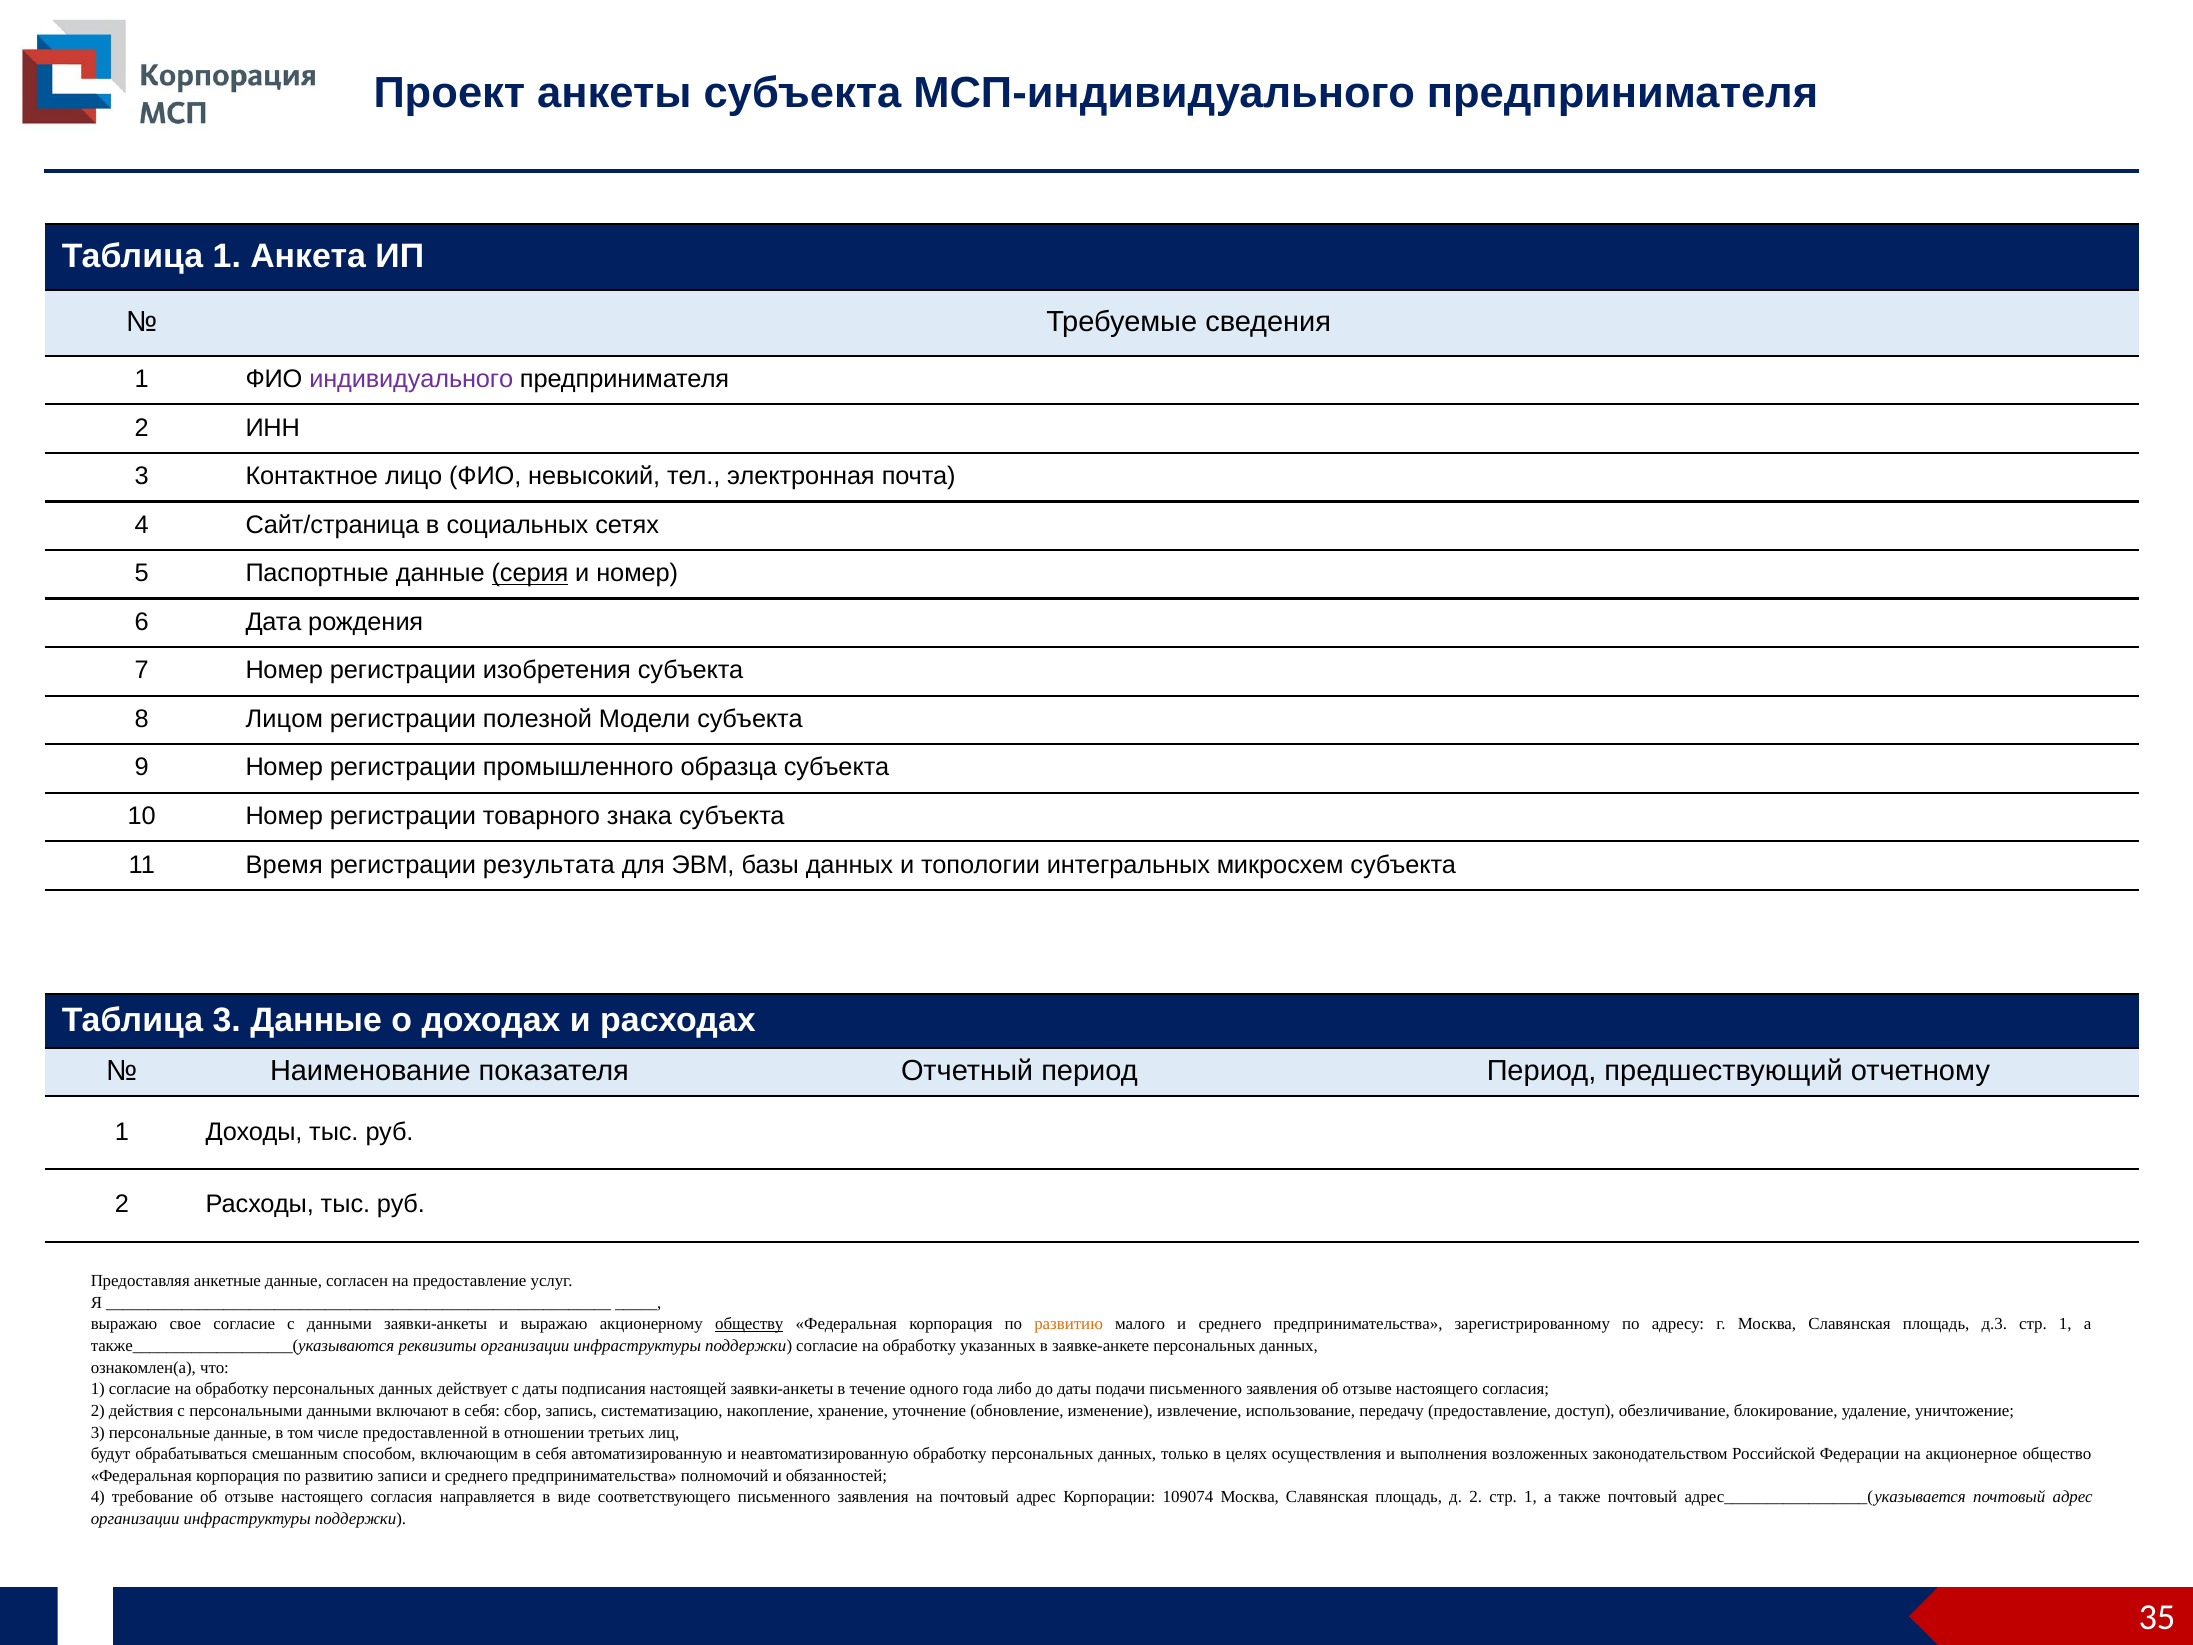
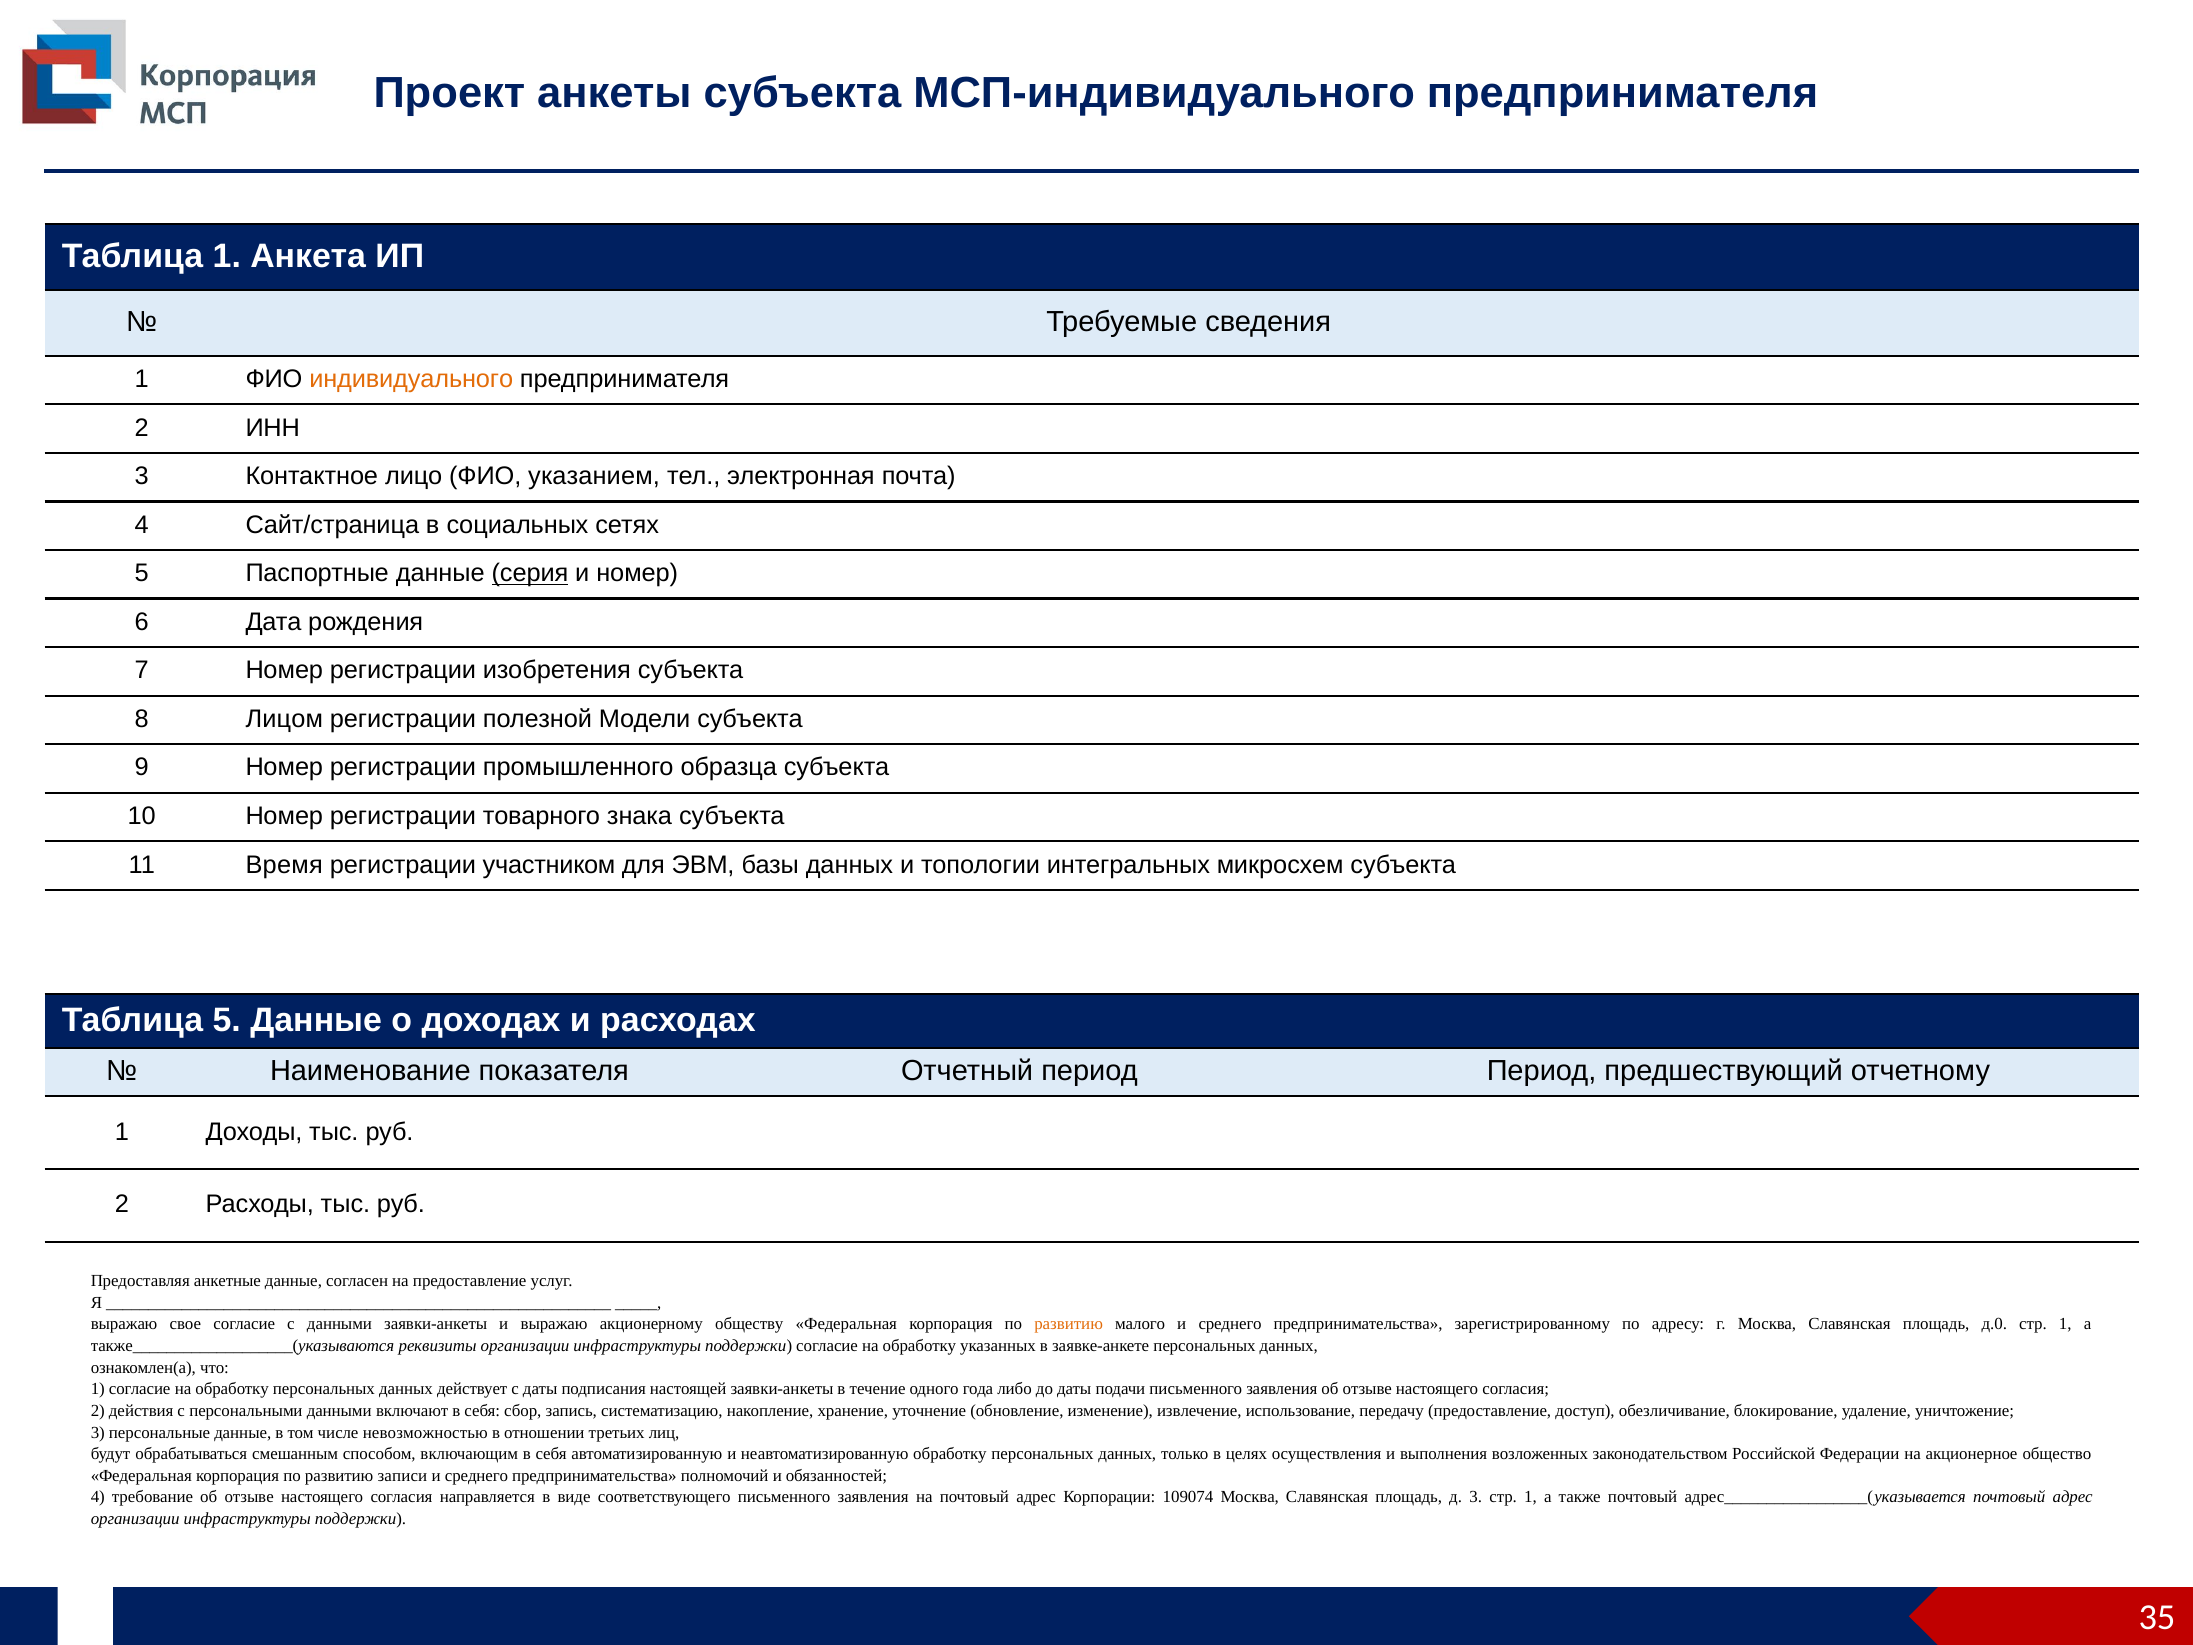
индивидуального colour: purple -> orange (411, 379)
невысокий: невысокий -> указанием (594, 476)
результата: результата -> участником (549, 865)
Таблица 3: 3 -> 5 (227, 1020)
обществу underline: present -> none (749, 1324)
д.3: д.3 -> д.0 (1994, 1324)
предоставленной: предоставленной -> невозможностью (425, 1432)
д 2: 2 -> 3 (1476, 1497)
